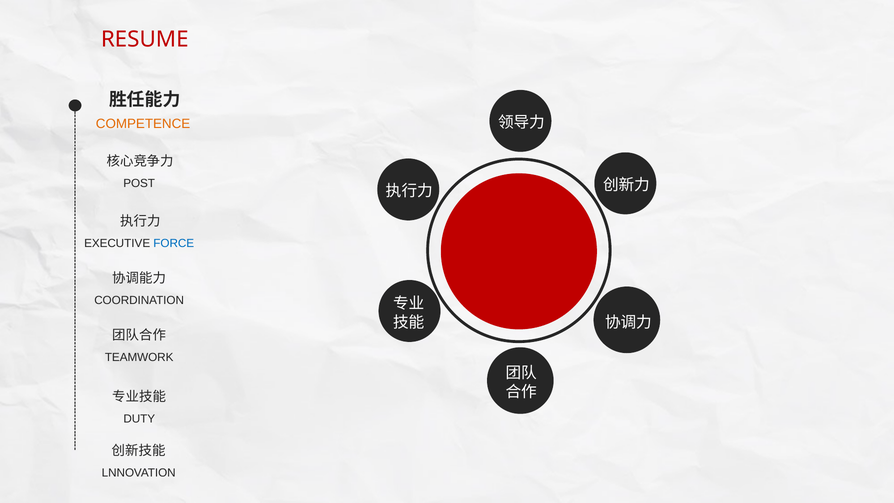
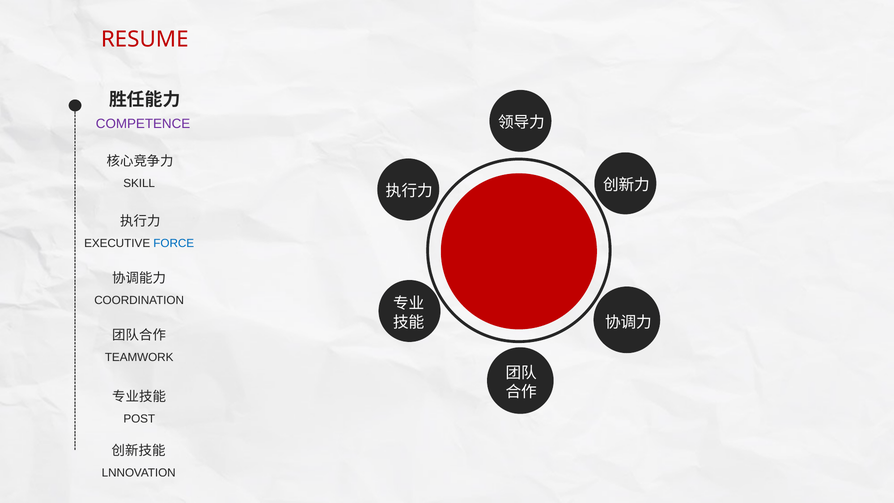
COMPETENCE colour: orange -> purple (143, 124)
POST: POST -> SKILL (139, 183)
DUTY: DUTY -> POST (139, 419)
